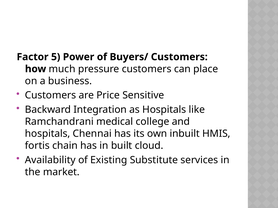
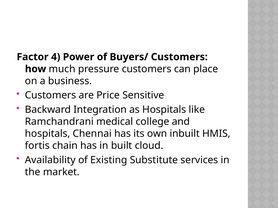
5: 5 -> 4 (56, 57)
